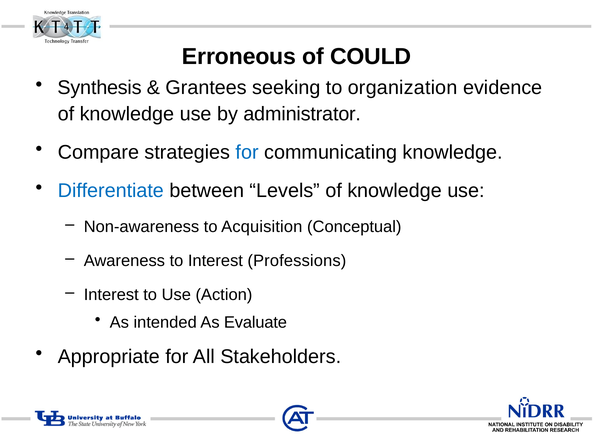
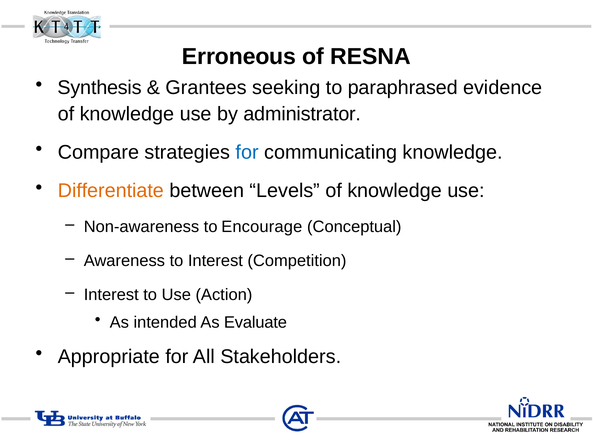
COULD: COULD -> RESNA (371, 56)
organization: organization -> paraphrased (403, 88)
Differentiate colour: blue -> orange (111, 191)
Acquisition: Acquisition -> Encourage (262, 227)
Professions: Professions -> Competition (297, 261)
